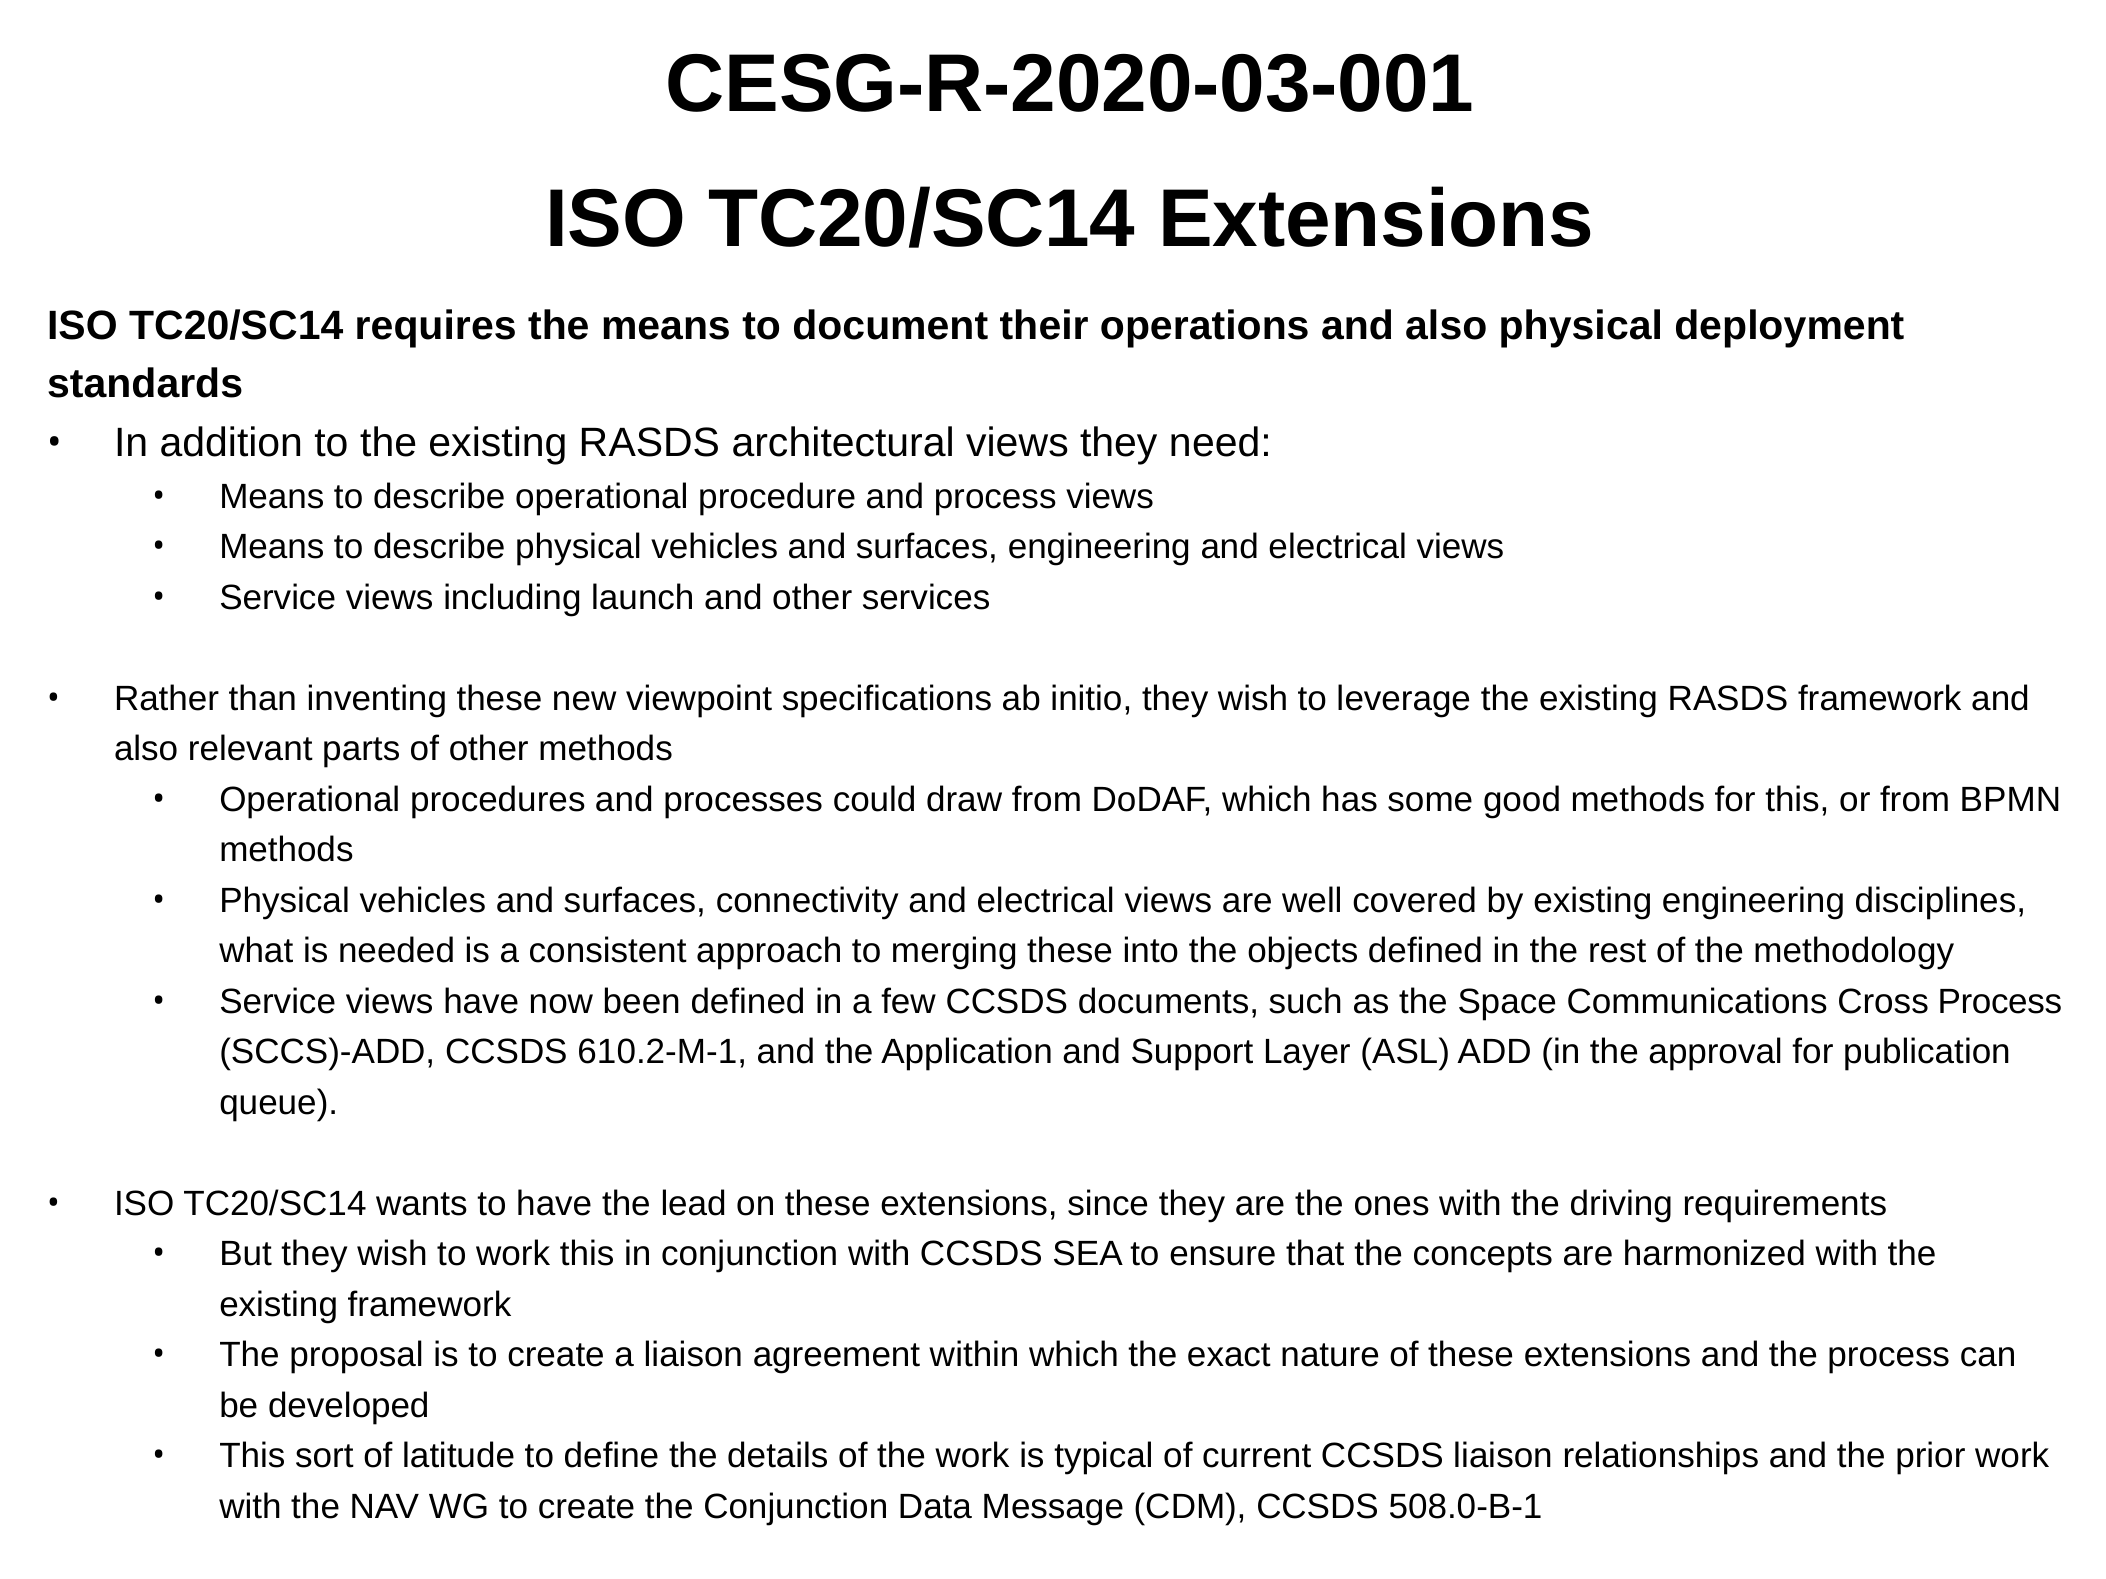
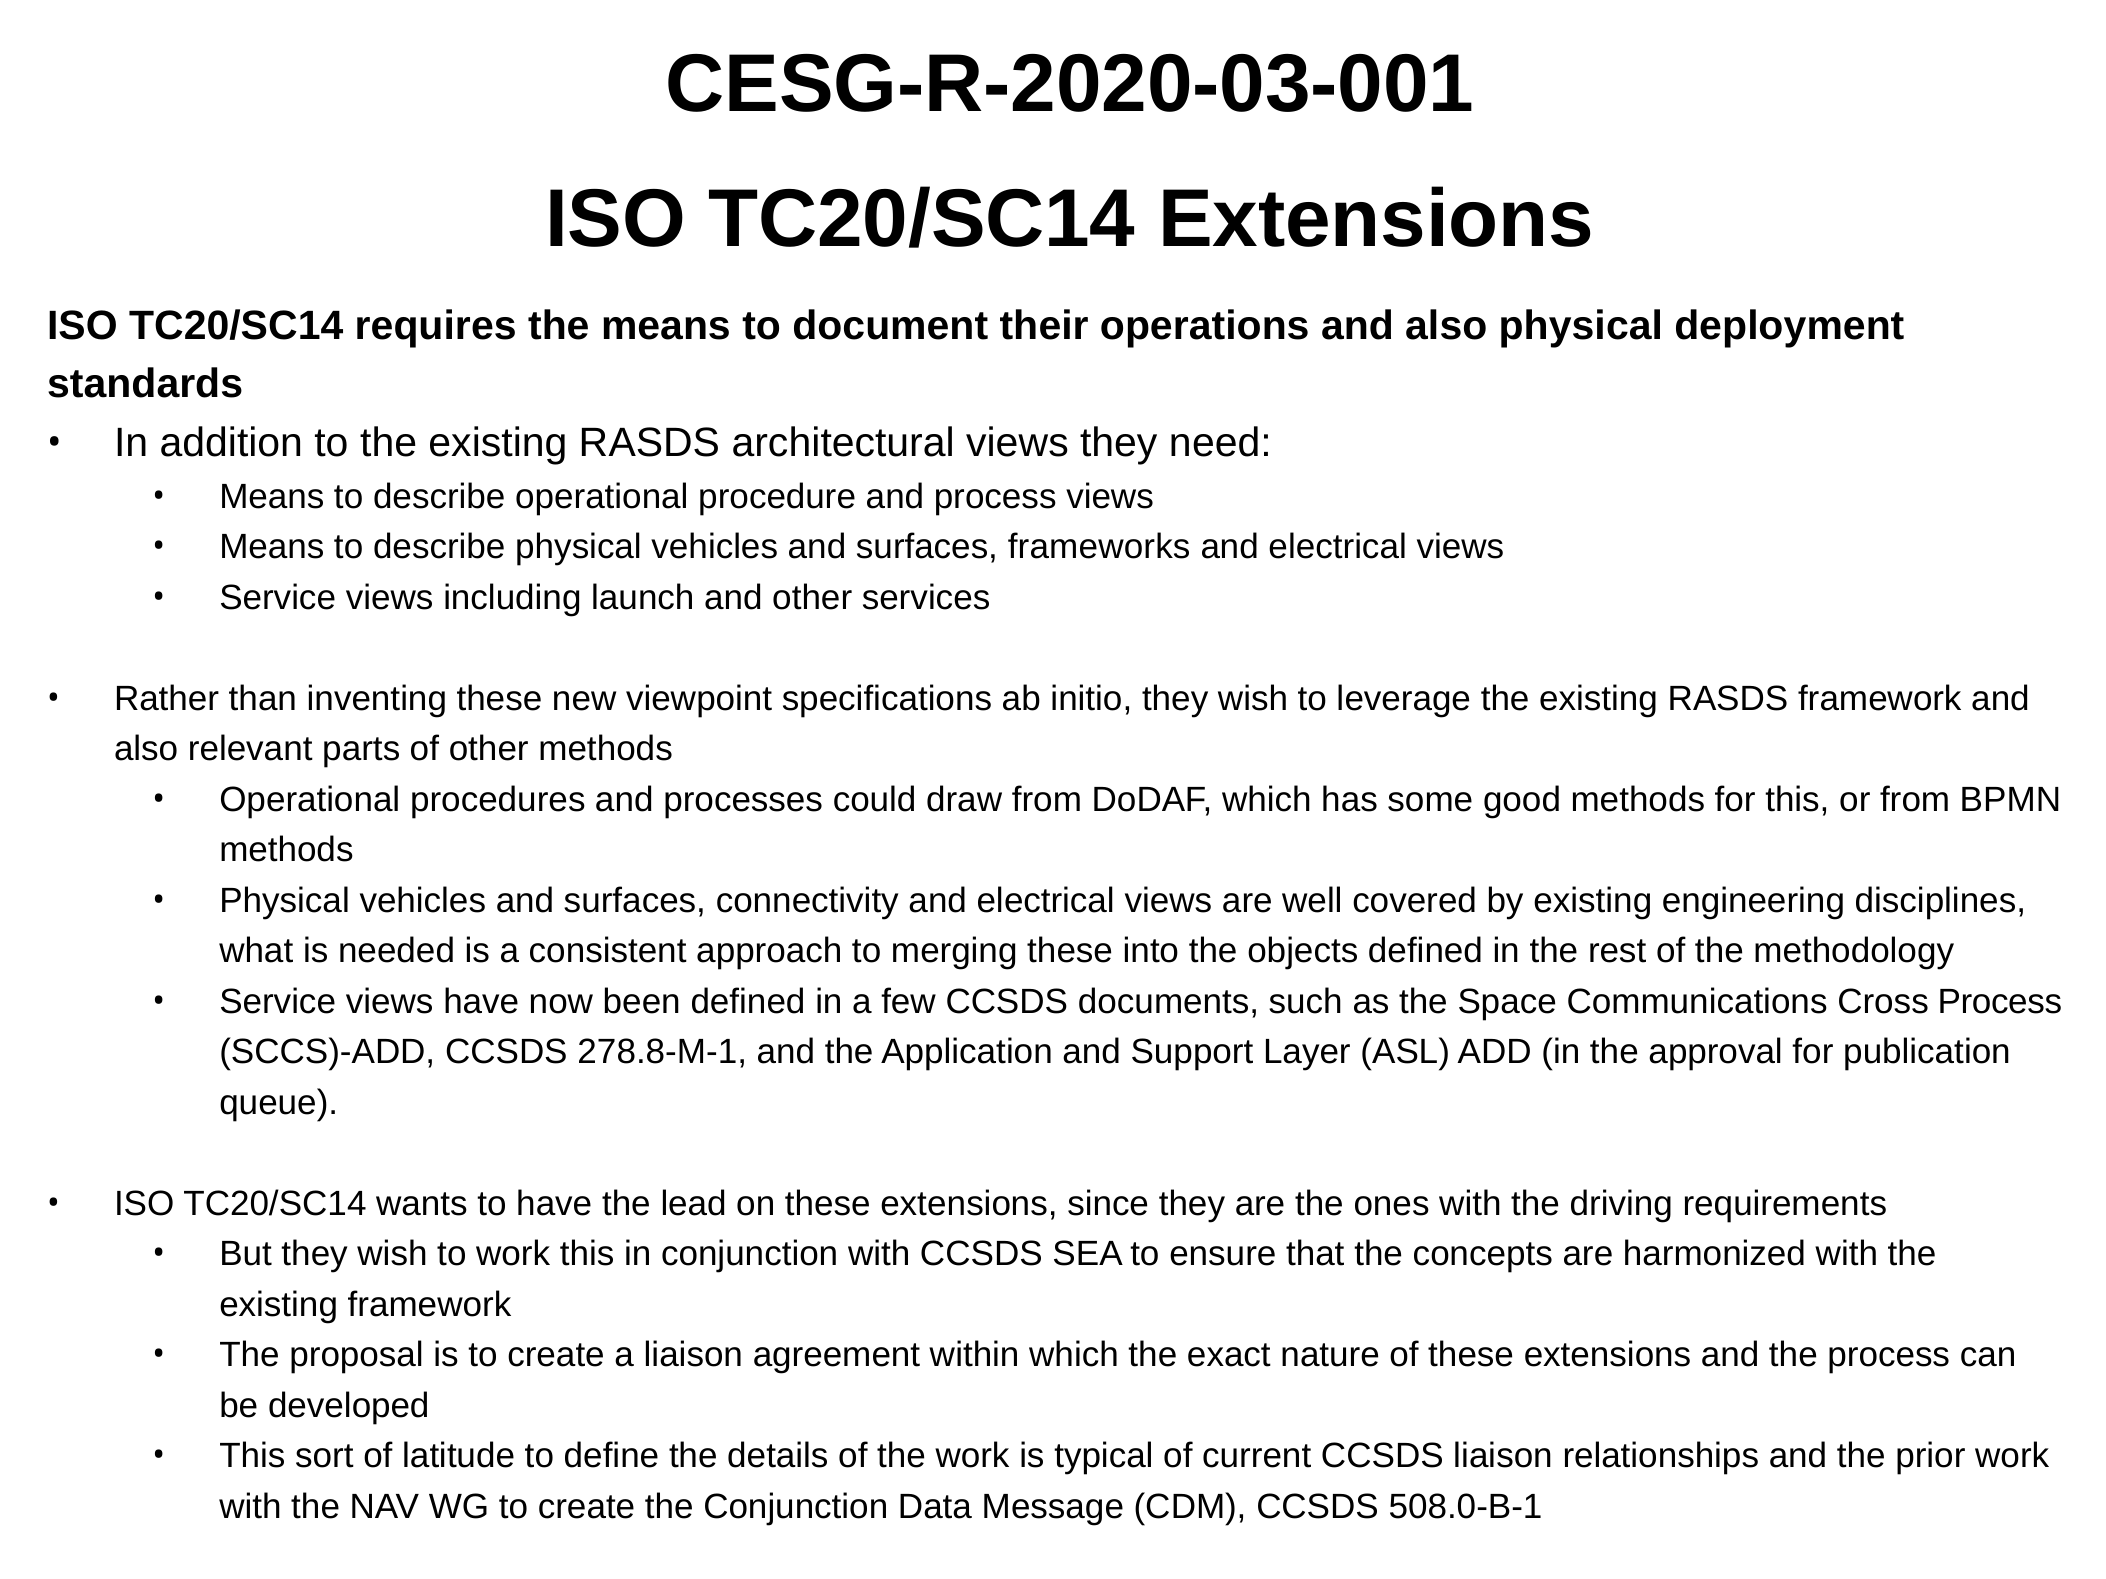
surfaces engineering: engineering -> frameworks (1099, 548)
610.2-M-1: 610.2-M-1 -> 278.8-M-1 (662, 1053)
